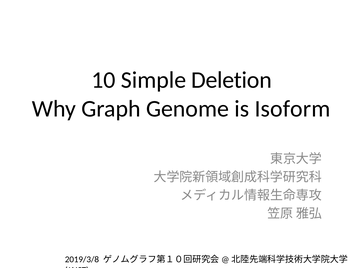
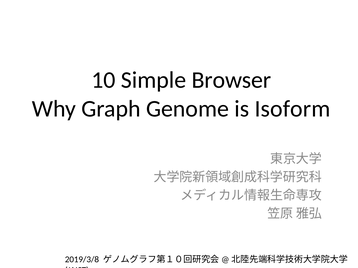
Deletion: Deletion -> Browser (231, 80)
